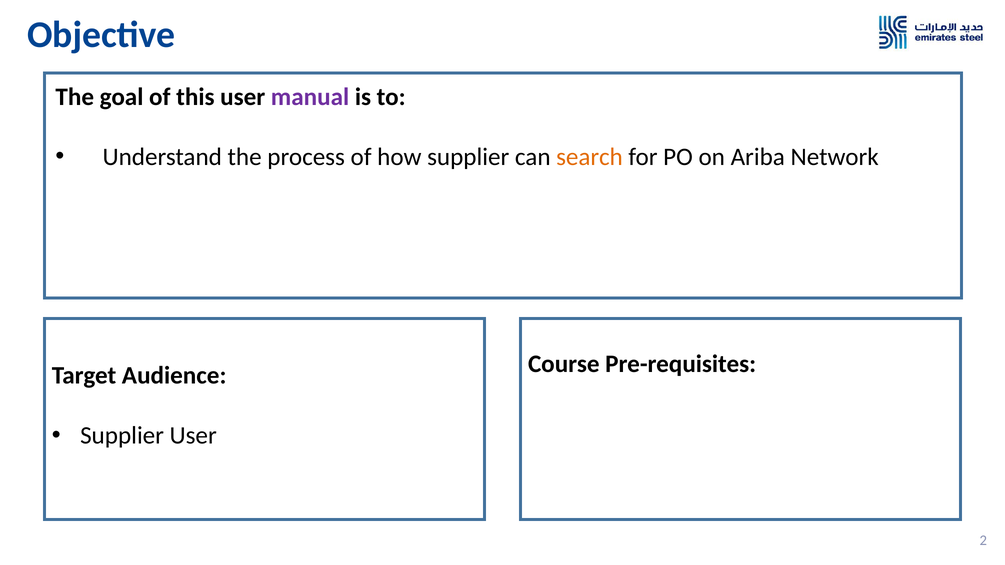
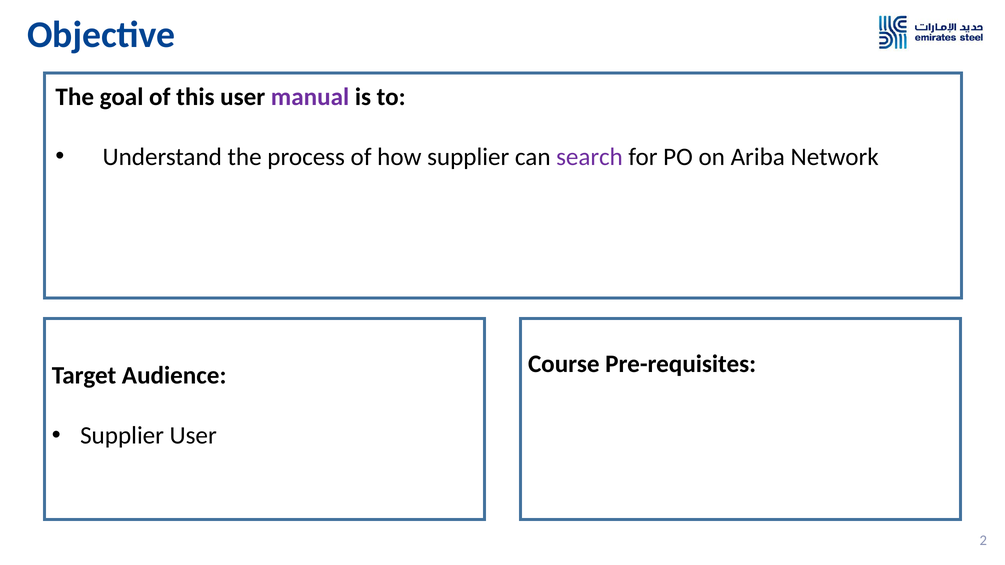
search colour: orange -> purple (590, 157)
